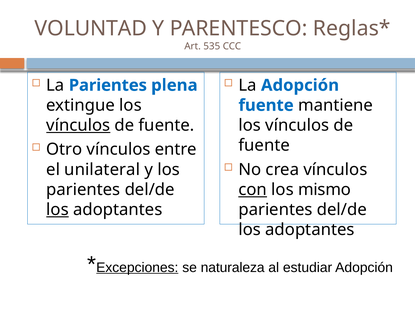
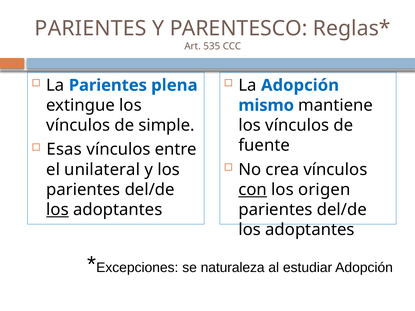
VOLUNTAD: VOLUNTAD -> PARIENTES (91, 28)
fuente: fuente -> mismo (266, 105)
vínculos underline: present -> none (78, 126)
fuente: fuente -> simple (167, 126)
Otro: Otro -> Esas (64, 150)
mismo: mismo -> origen (324, 190)
Excepciones underline: present -> none (137, 268)
